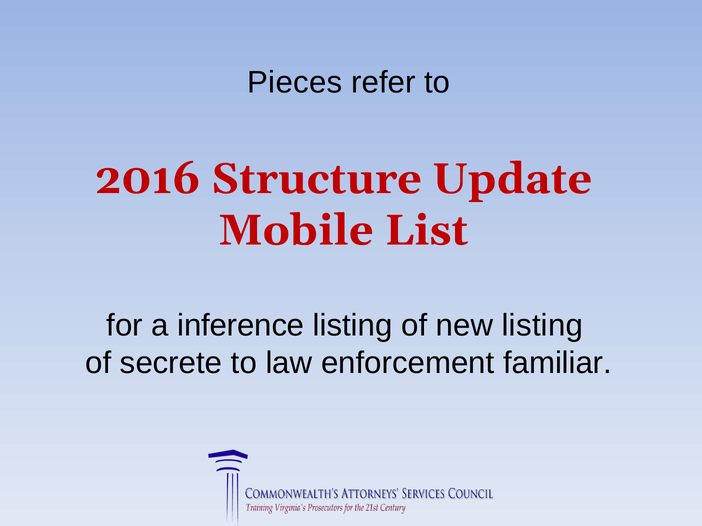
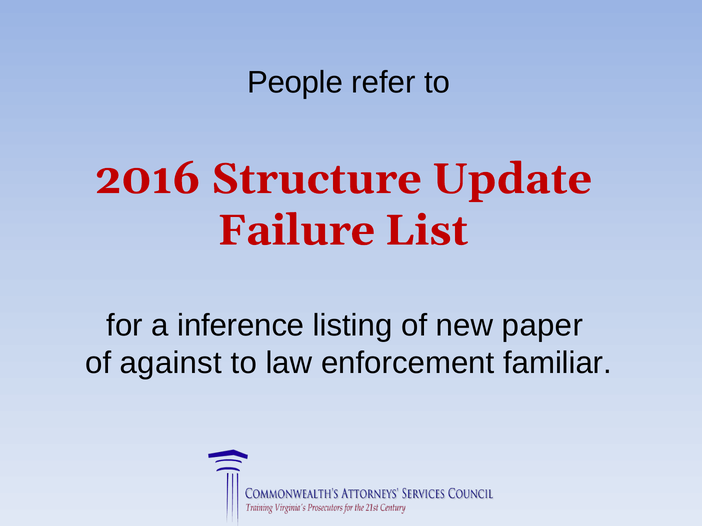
Pieces: Pieces -> People (295, 82)
Mobile: Mobile -> Failure (296, 231)
new listing: listing -> paper (542, 326)
secrete: secrete -> against (171, 363)
